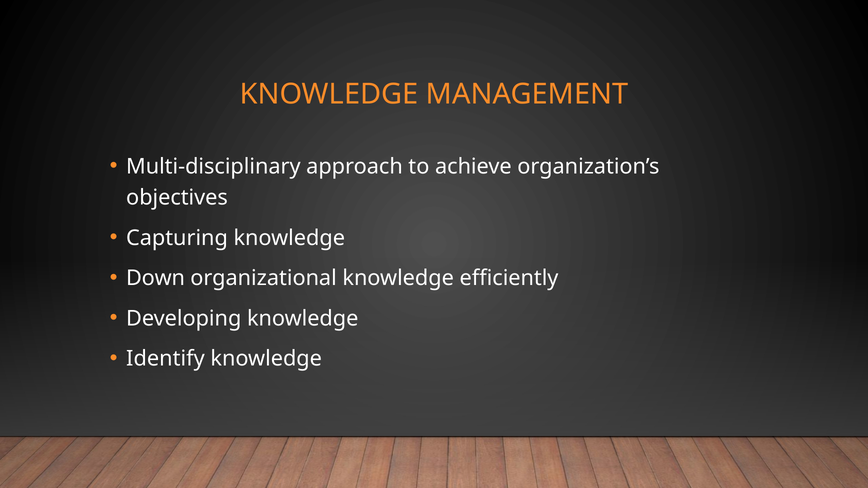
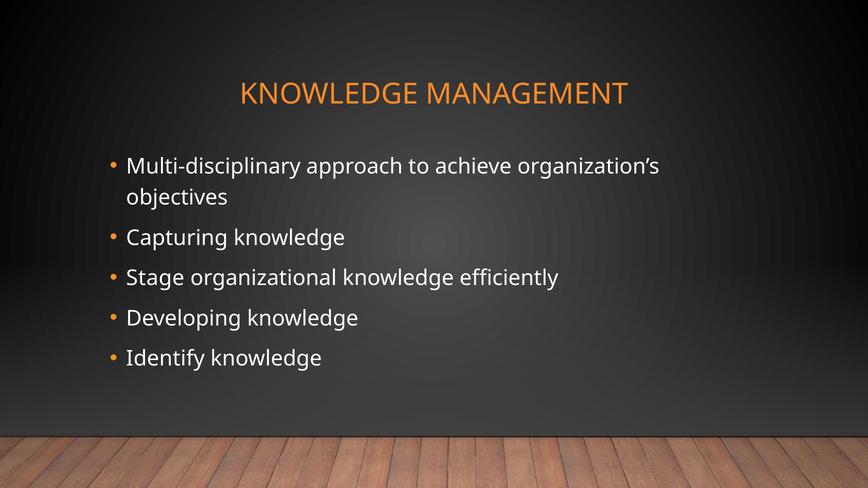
Down: Down -> Stage (155, 278)
